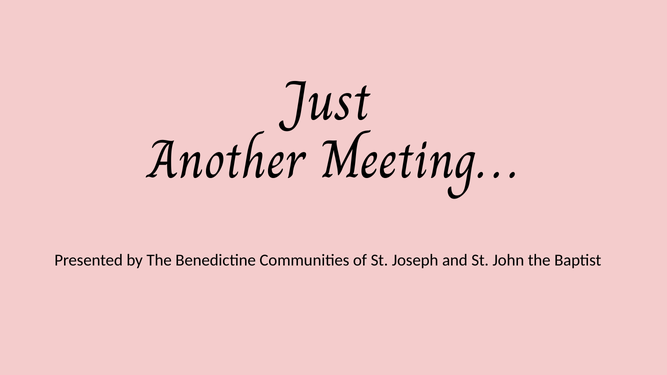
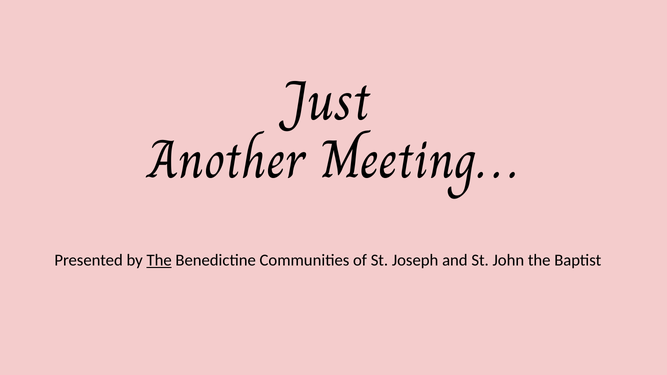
The underline: none -> present (159, 260)
